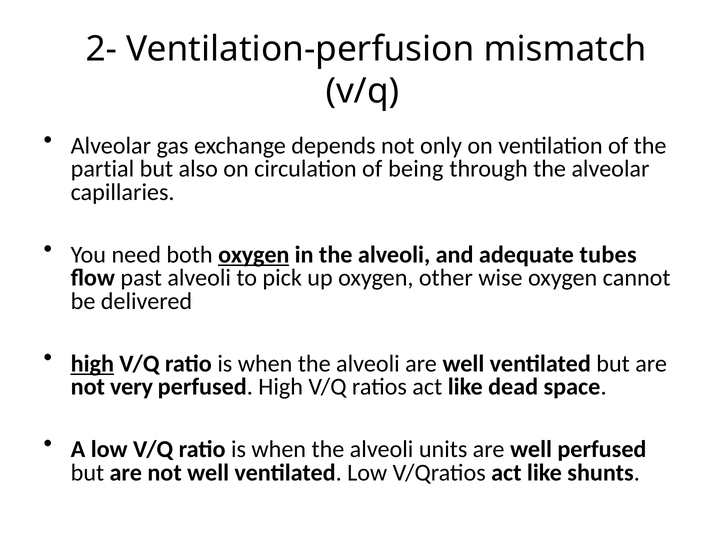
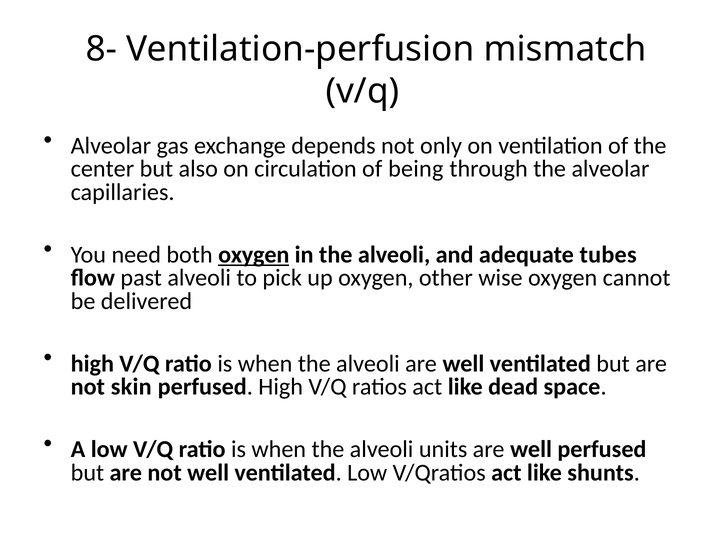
2-: 2- -> 8- (101, 49)
partial: partial -> center (102, 169)
high underline: present -> none (92, 364)
very: very -> skin (131, 387)
